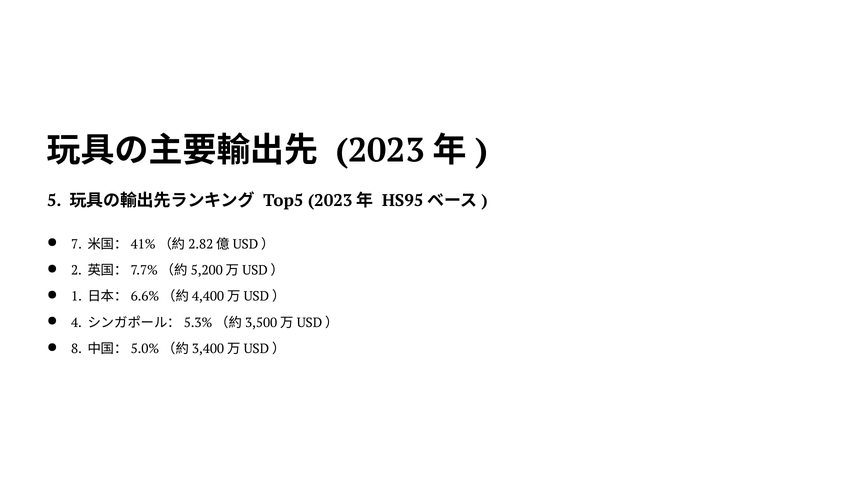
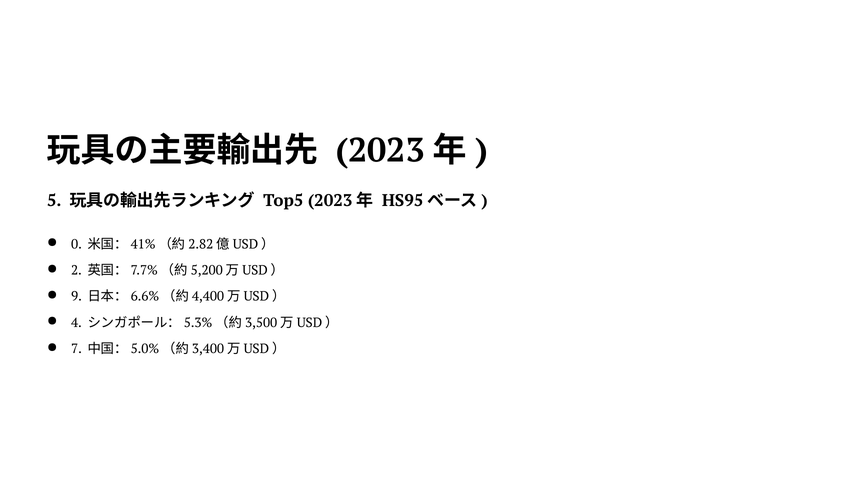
7: 7 -> 0 (76, 244)
1: 1 -> 9 (76, 297)
8: 8 -> 7 (76, 349)
